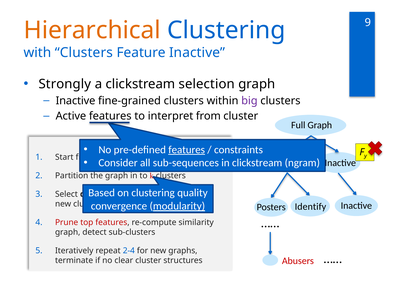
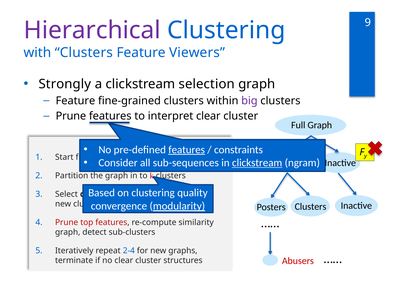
Hierarchical colour: orange -> purple (92, 30)
Feature Inactive: Inactive -> Viewers (197, 53)
Inactive: Inactive -> Feature (75, 100)
Active: Active -> Prune (71, 116)
interpret from: from -> clear (208, 116)
clickstream underline: none -> present (257, 163)
Identify: Identify -> Clusters (311, 206)
